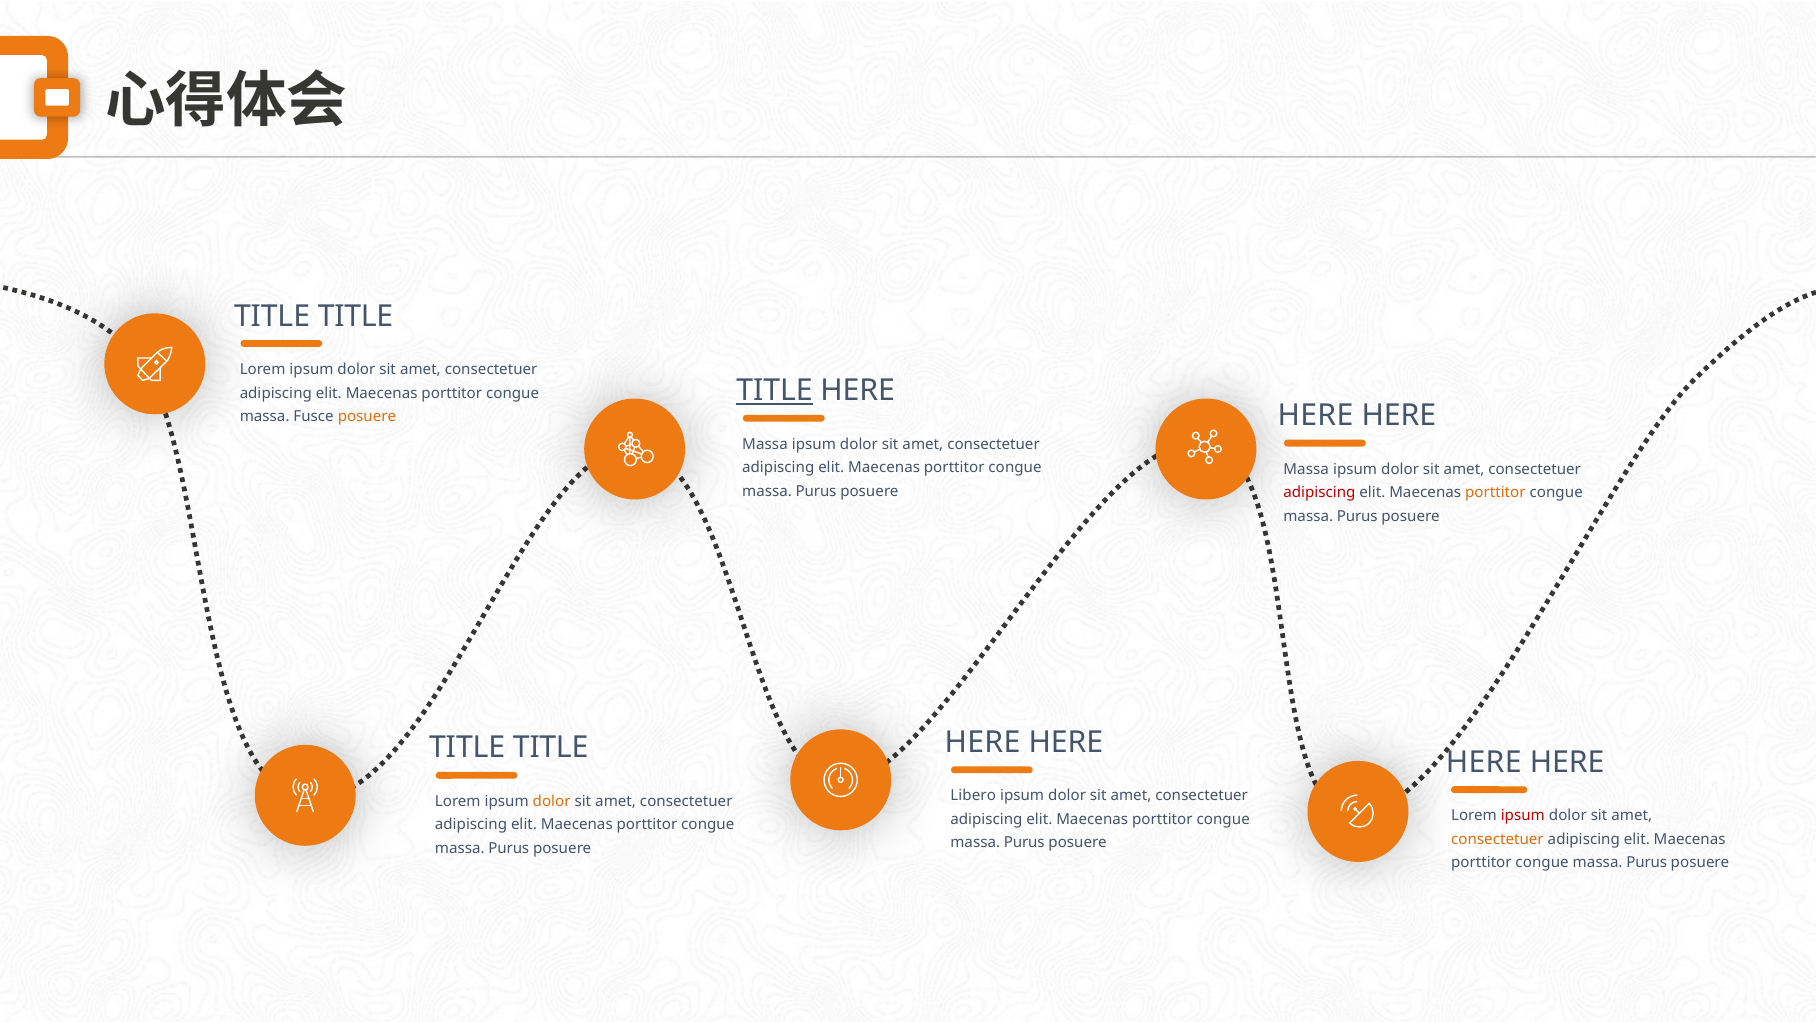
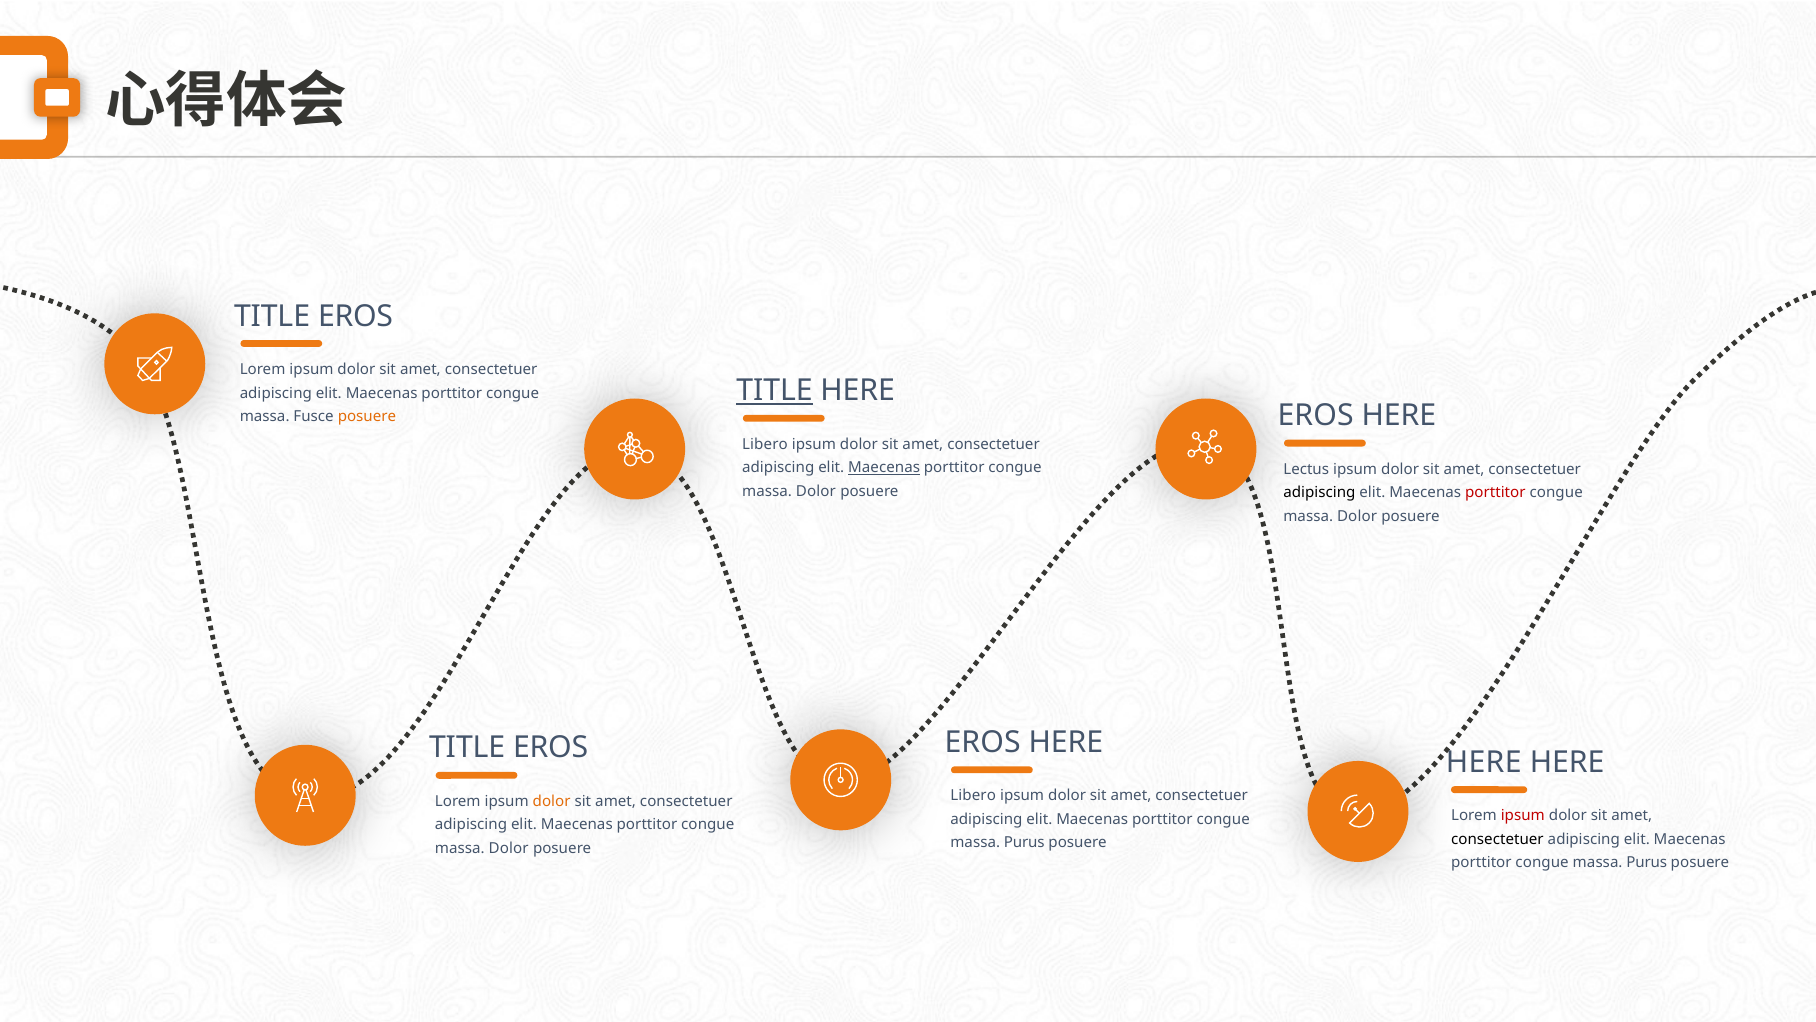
TITLE: TITLE -> EROS (356, 316)
HERE: HERE -> EROS (1316, 415)
Massa: Massa -> Libero (765, 444)
Maecenas underline: none -> present (884, 468)
Massa: Massa -> Lectus (1306, 469)
Purus: Purus -> Dolor (816, 491)
adipiscing colour: red -> black (1319, 492)
porttitor colour: orange -> red (1495, 492)
Purus: Purus -> Dolor (1357, 516)
HERE: HERE -> EROS (983, 742)
TITLE: TITLE -> EROS (551, 748)
consectetuer colour: orange -> black (1497, 839)
Purus: Purus -> Dolor (509, 848)
